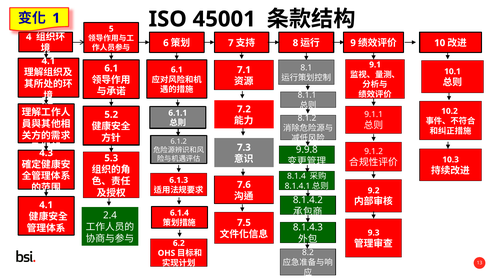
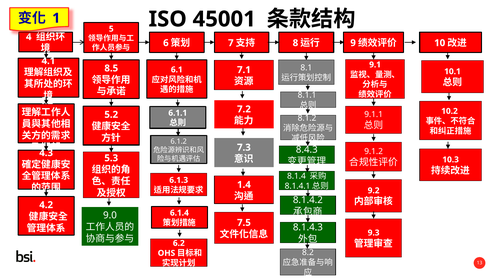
6.1: 6.1 -> 8.5 (111, 68)
9.9.8: 9.9.8 -> 8.4.3 (307, 150)
7.6: 7.6 -> 1.4 (244, 185)
4.1: 4.1 -> 4.2 (46, 205)
2.4: 2.4 -> 9.0 (110, 216)
